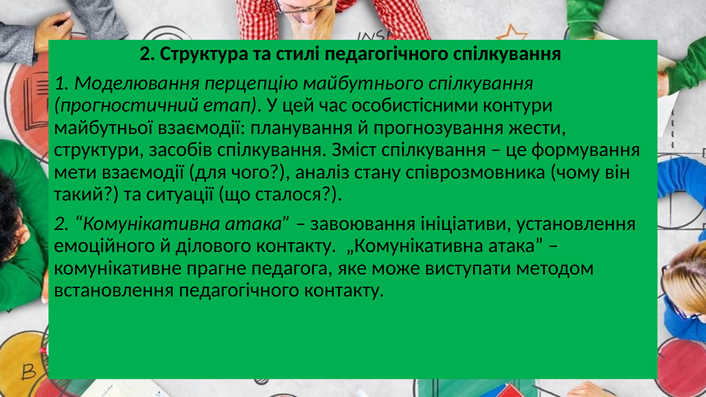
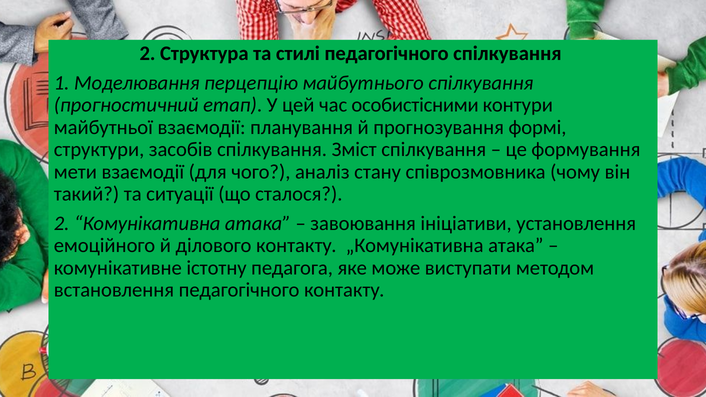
жести: жести -> формі (538, 127)
прагне: прагне -> істотну (217, 268)
